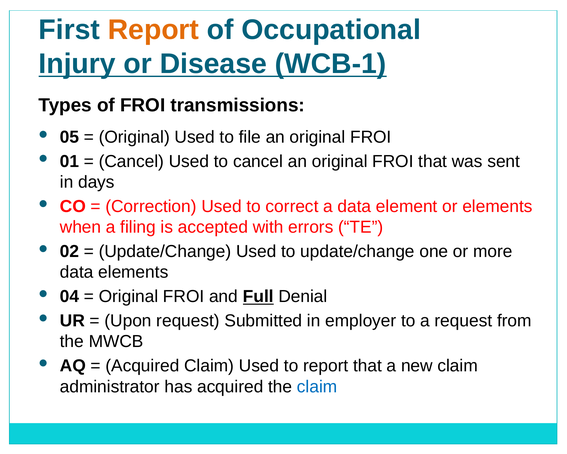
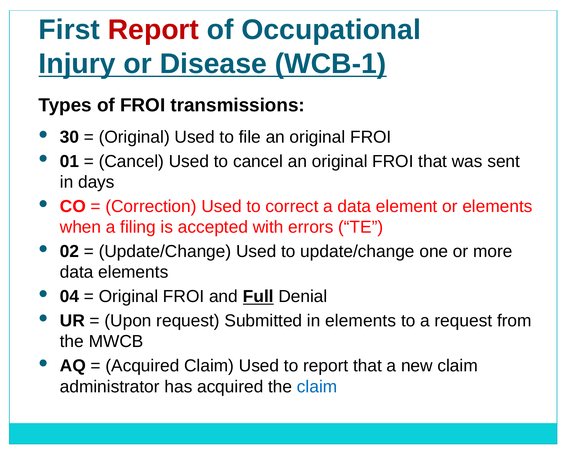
Report colour: orange -> red (153, 30)
05: 05 -> 30 (70, 137)
in employer: employer -> elements (361, 320)
